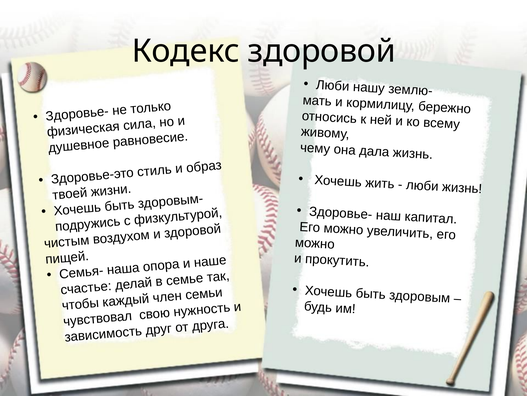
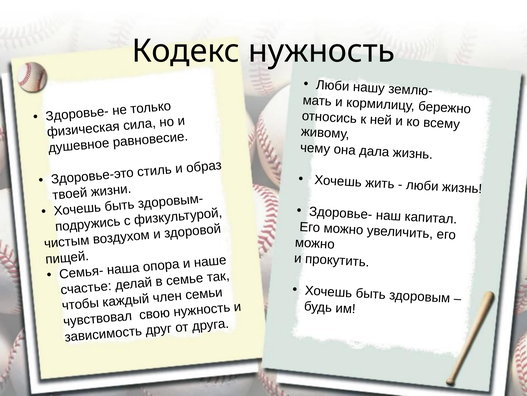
Кодекс здоровой: здоровой -> нужность (322, 51)
